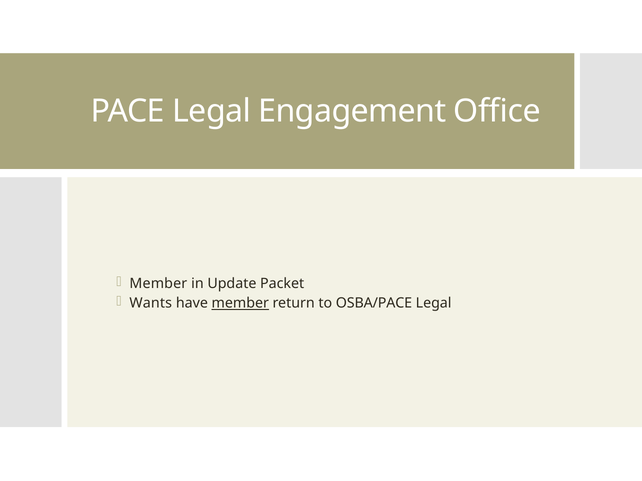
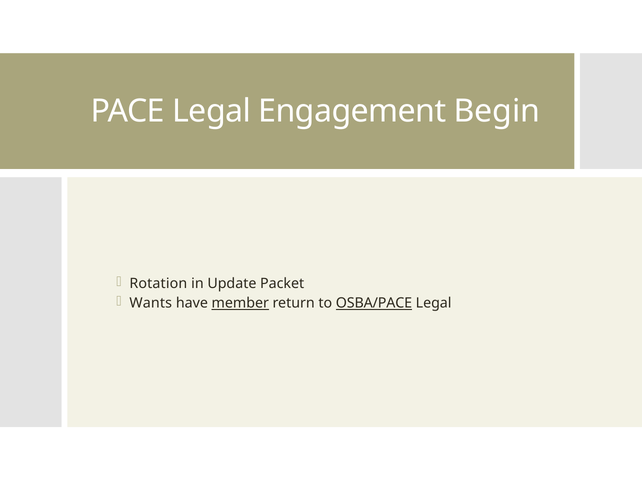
Office: Office -> Begin (497, 111)
Member: Member -> Rotation (158, 284)
OSBA/PACE underline: none -> present (374, 304)
